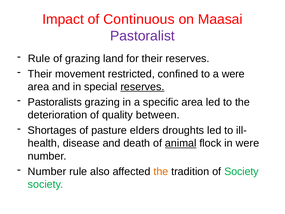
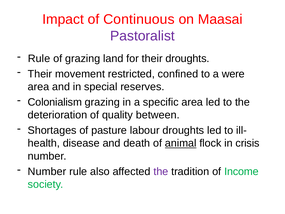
their reserves: reserves -> droughts (188, 58)
reserves underline: present -> none (142, 87)
Pastoralists: Pastoralists -> Colonialism (55, 102)
elders: elders -> labour (145, 130)
in were: were -> crisis (248, 143)
the colour: orange -> purple (161, 171)
of Society: Society -> Income (241, 171)
